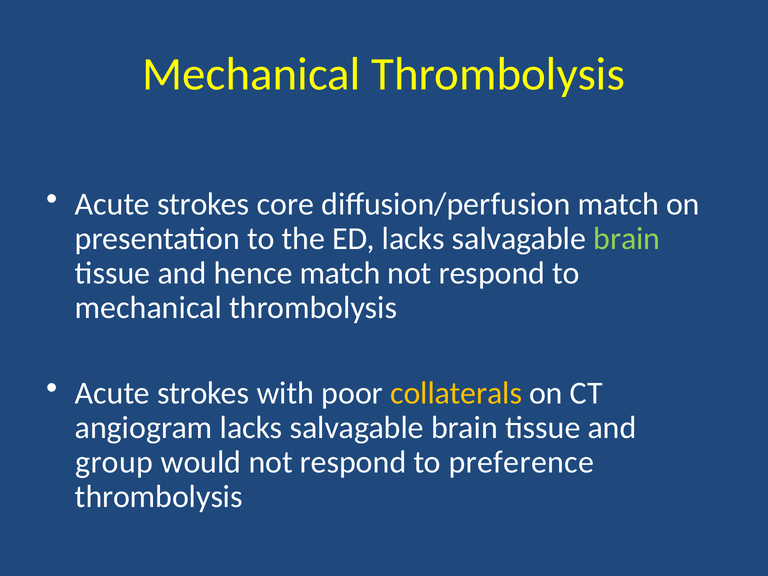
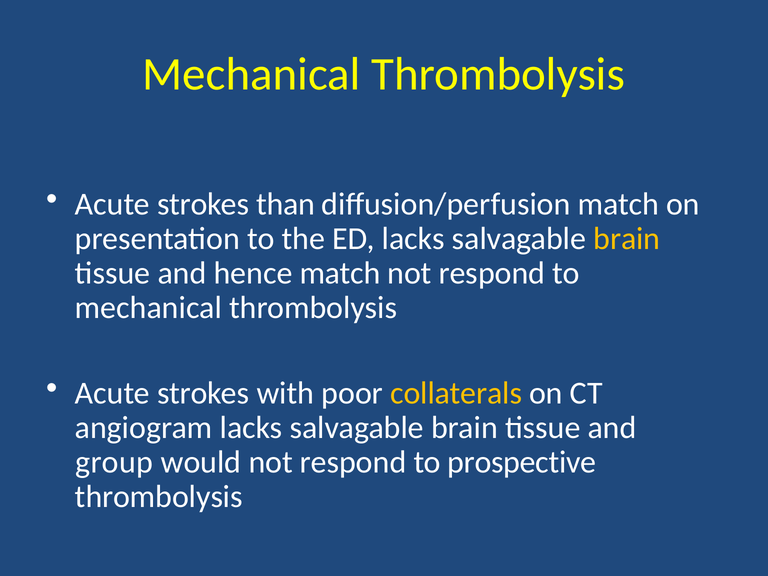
core: core -> than (286, 204)
brain colour: light green -> yellow (627, 239)
preference: preference -> prospective (522, 462)
